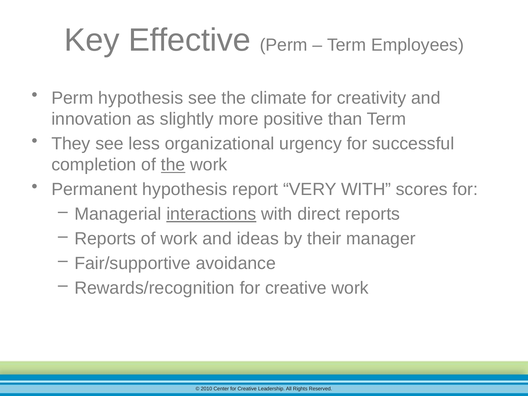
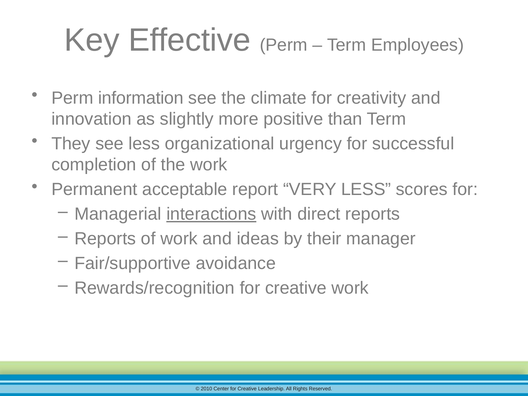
Perm hypothesis: hypothesis -> information (141, 98)
the underline: present -> none (173, 165)
Permanent hypothesis: hypothesis -> acceptable (185, 189)
VERY WITH: WITH -> LESS (366, 189)
